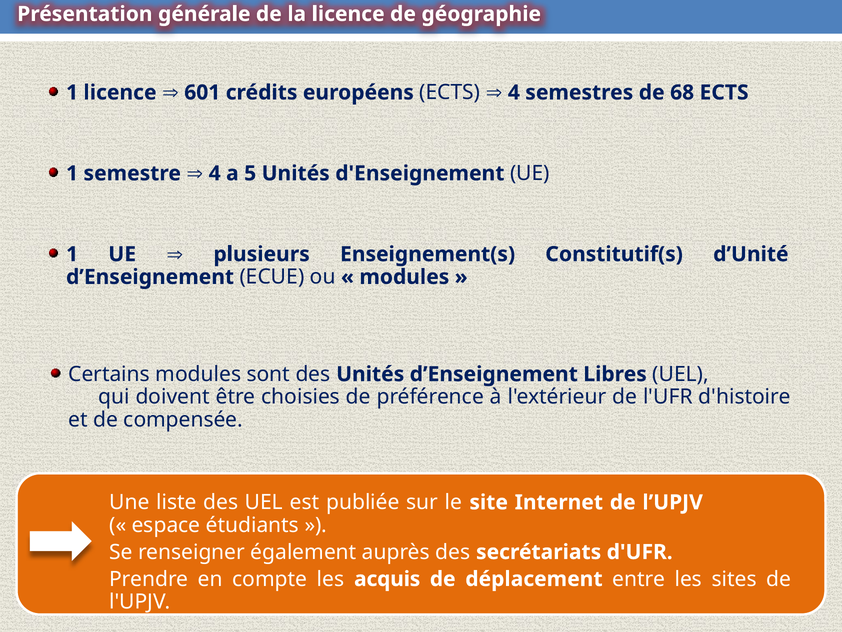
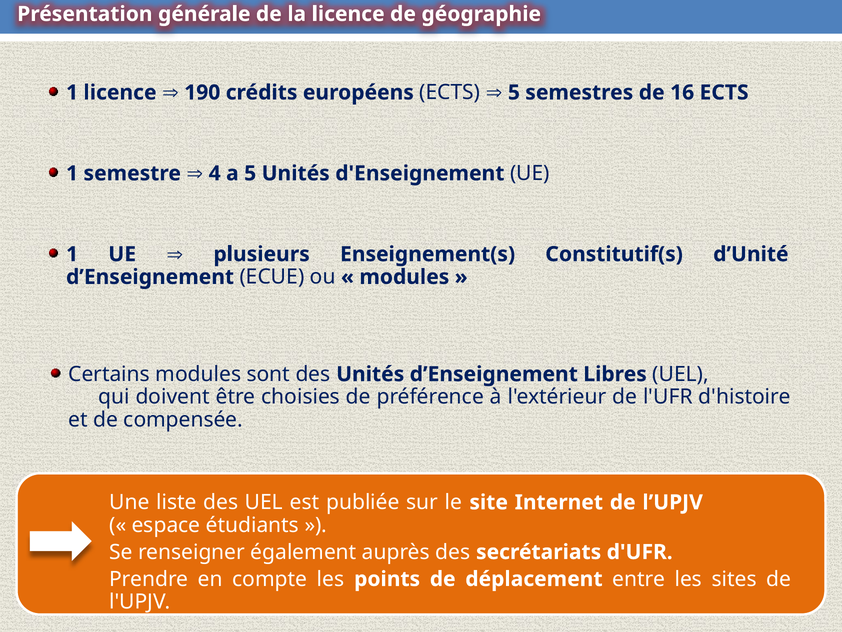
601: 601 -> 190 (202, 92)
4: 4 -> 5 (514, 92)
68: 68 -> 16 (682, 92)
acquis: acquis -> points (387, 579)
